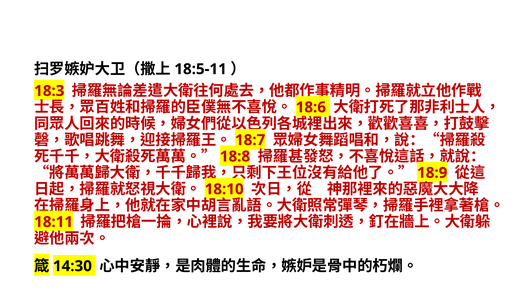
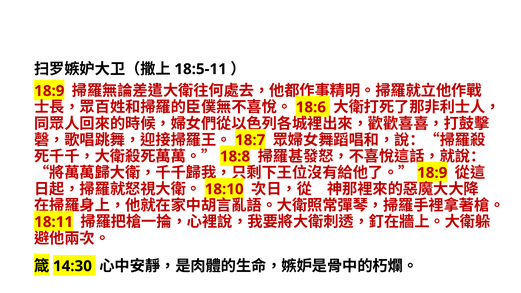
18:3: 18:3 -> 18:9 (49, 91)
